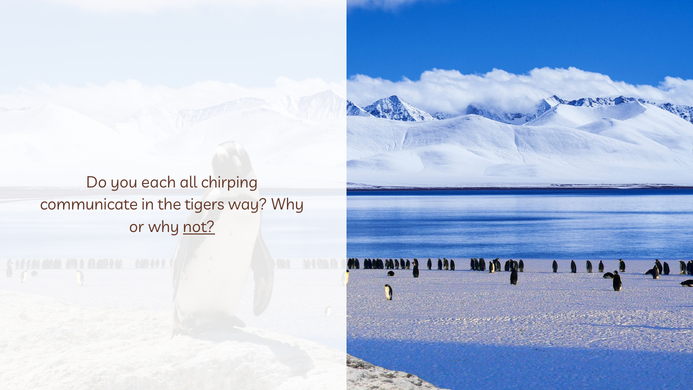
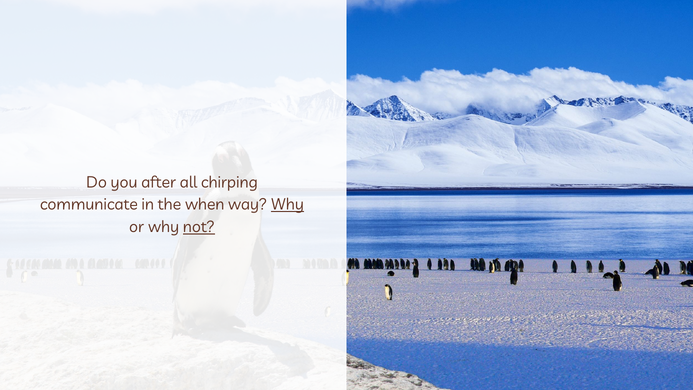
each: each -> after (159, 182)
tigers: tigers -> when (205, 205)
Why underline: none -> present (287, 205)
